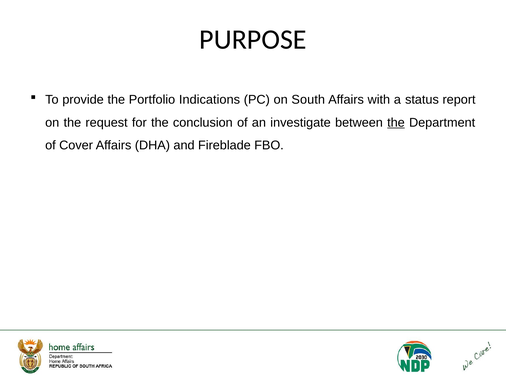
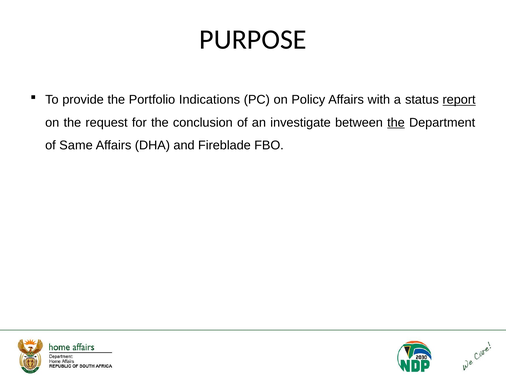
South: South -> Policy (308, 100)
report underline: none -> present (459, 100)
Cover: Cover -> Same (76, 145)
